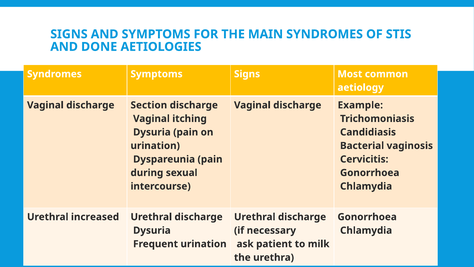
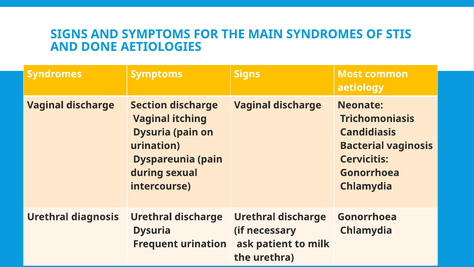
Example: Example -> Neonate (360, 105)
increased: increased -> diagnosis (95, 217)
